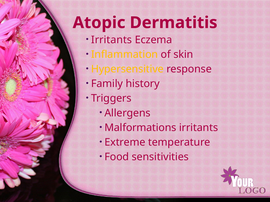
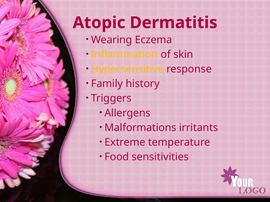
Irritants: Irritants -> Wearing (112, 40)
